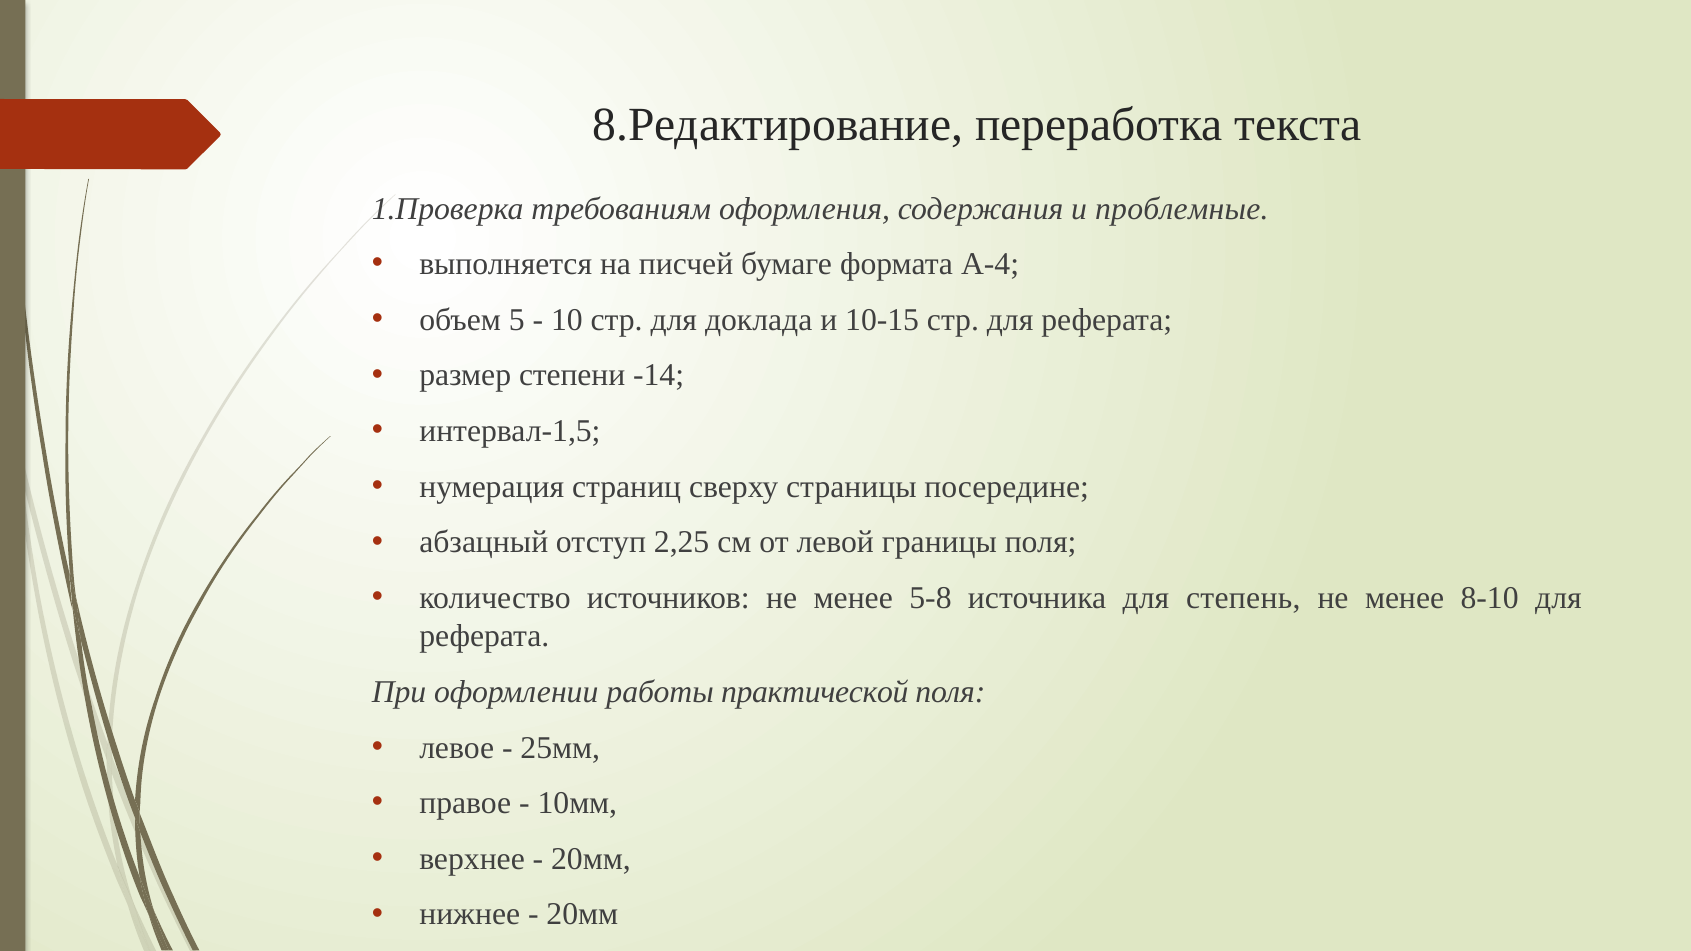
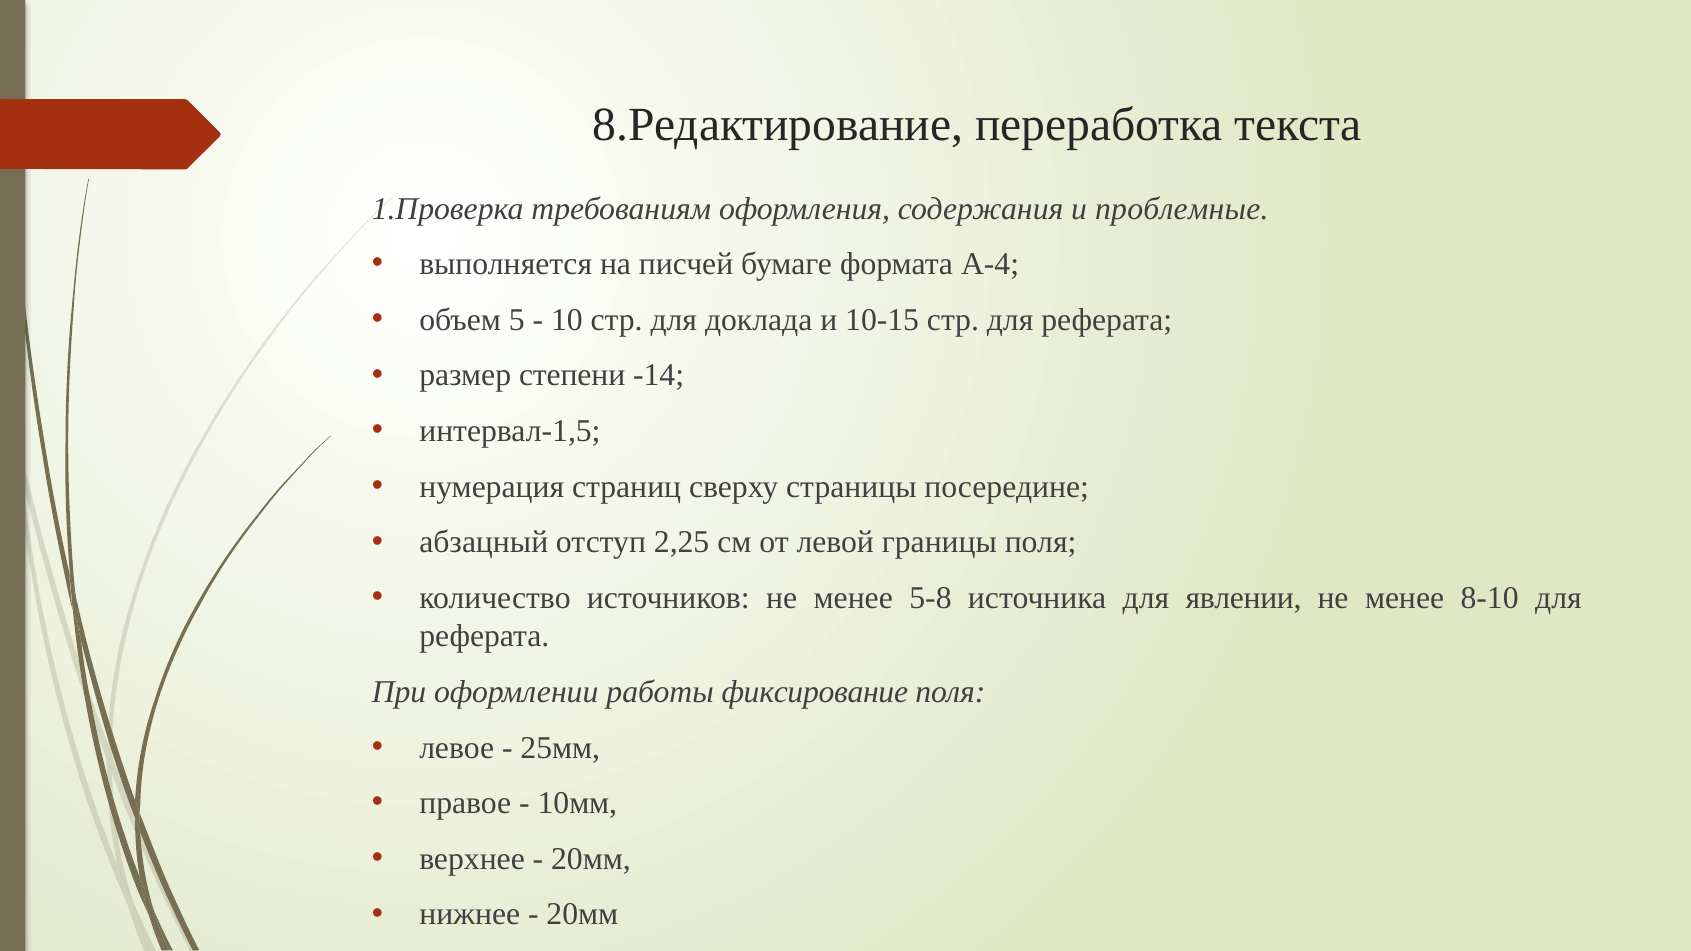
степень: степень -> явлении (1244, 598)
практической: практической -> фиксирование (815, 692)
